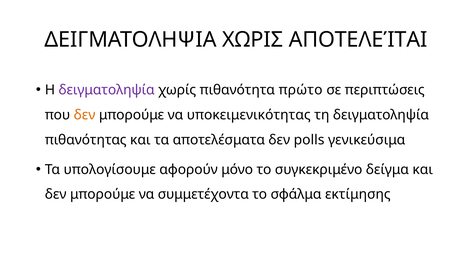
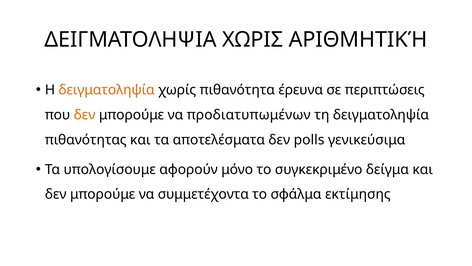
ΑΠΟΤΕΛΕΊΤΑΙ: ΑΠΟΤΕΛΕΊΤΑΙ -> ΑΡΙΘΜΗΤΙΚΉ (358, 40)
δειγματοληψία colour: purple -> orange (107, 90)
πρώτο: πρώτο -> έρευνα (301, 90)
υποκειμενικότητας: υποκειμενικότητας -> προδιατυπωμένων (249, 115)
